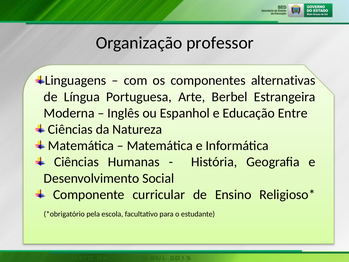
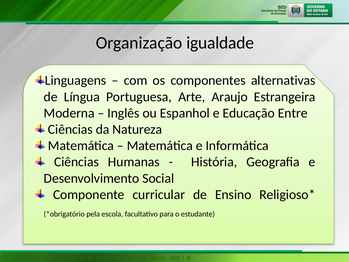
professor: professor -> igualdade (220, 43)
Berbel: Berbel -> Araujo (230, 97)
